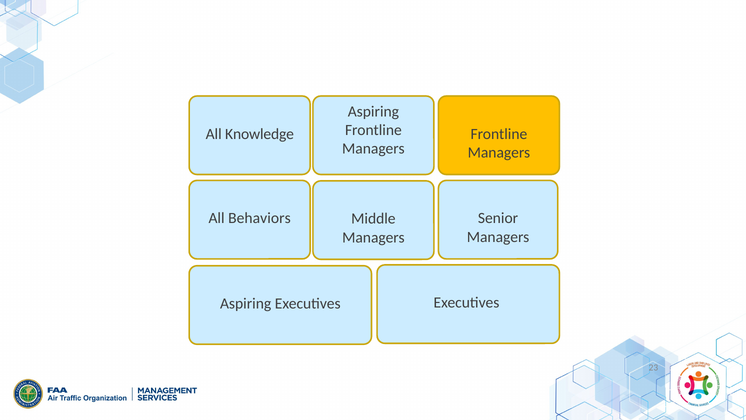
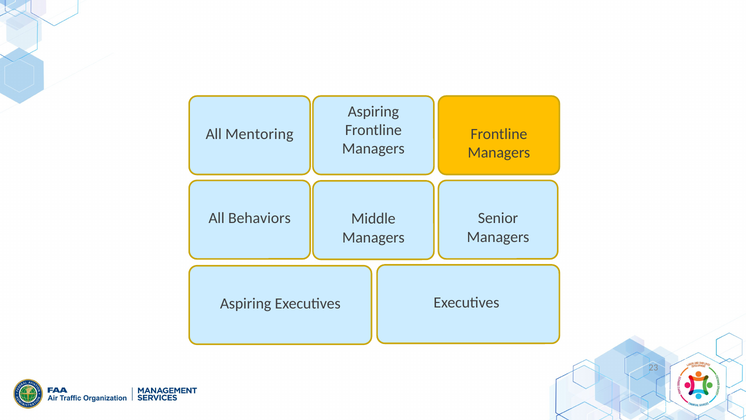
Knowledge: Knowledge -> Mentoring (259, 134)
